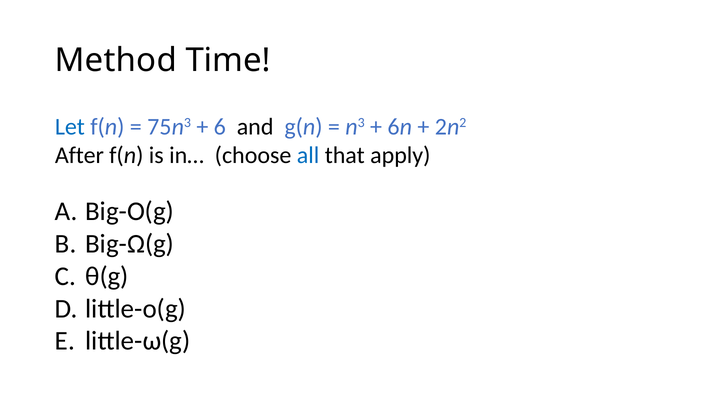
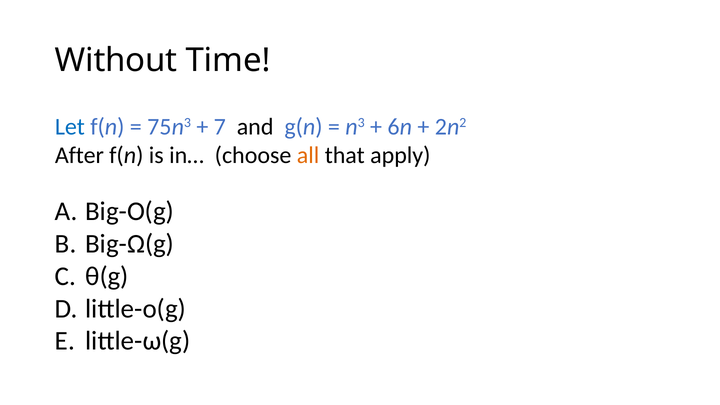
Method: Method -> Without (116, 60)
6: 6 -> 7 (220, 127)
all colour: blue -> orange (308, 155)
